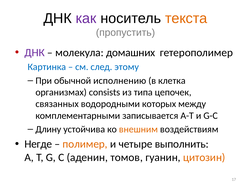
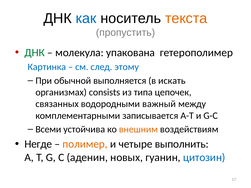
как colour: purple -> blue (86, 18)
ДНК colour: purple -> green (35, 53)
домашних: домашних -> упакована (131, 53)
исполнению: исполнению -> выполняется (120, 81)
клетка: клетка -> искать (172, 81)
которых: которых -> важный (159, 104)
Длину: Длину -> Всеми (48, 129)
томов: томов -> новых (127, 158)
цитозин colour: orange -> blue (204, 158)
